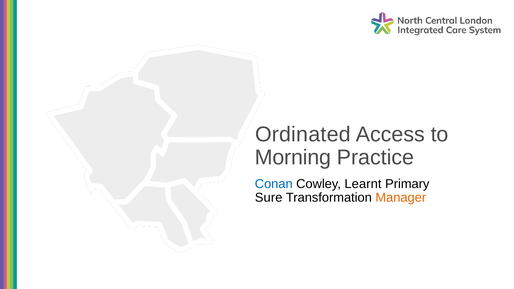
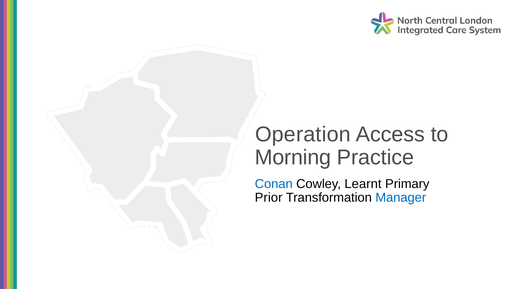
Ordinated: Ordinated -> Operation (303, 134)
Sure: Sure -> Prior (269, 198)
Manager colour: orange -> blue (401, 198)
